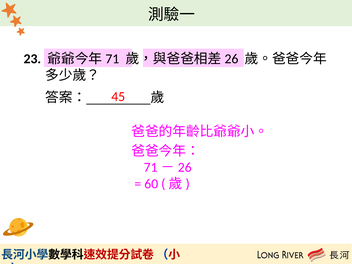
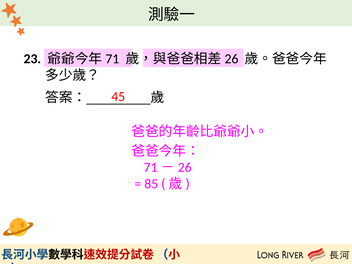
60: 60 -> 85 (151, 184)
